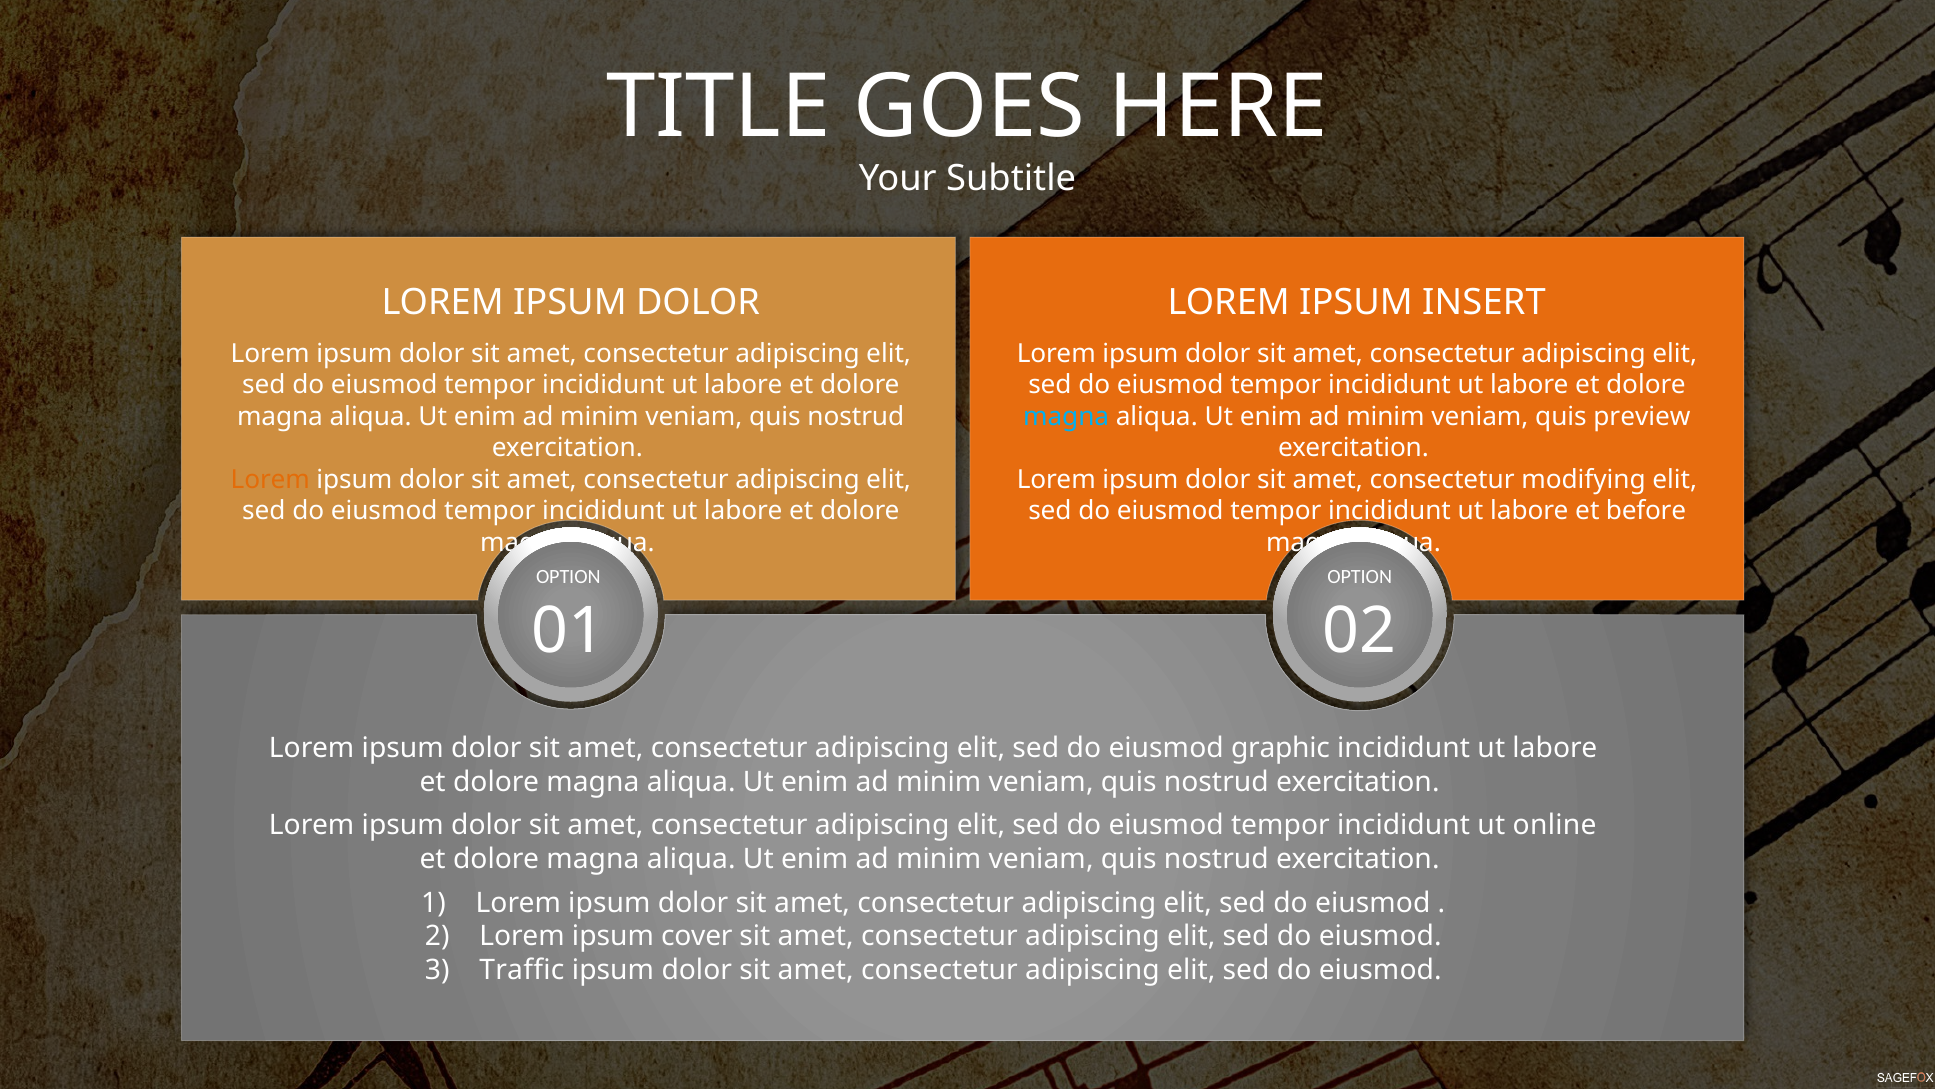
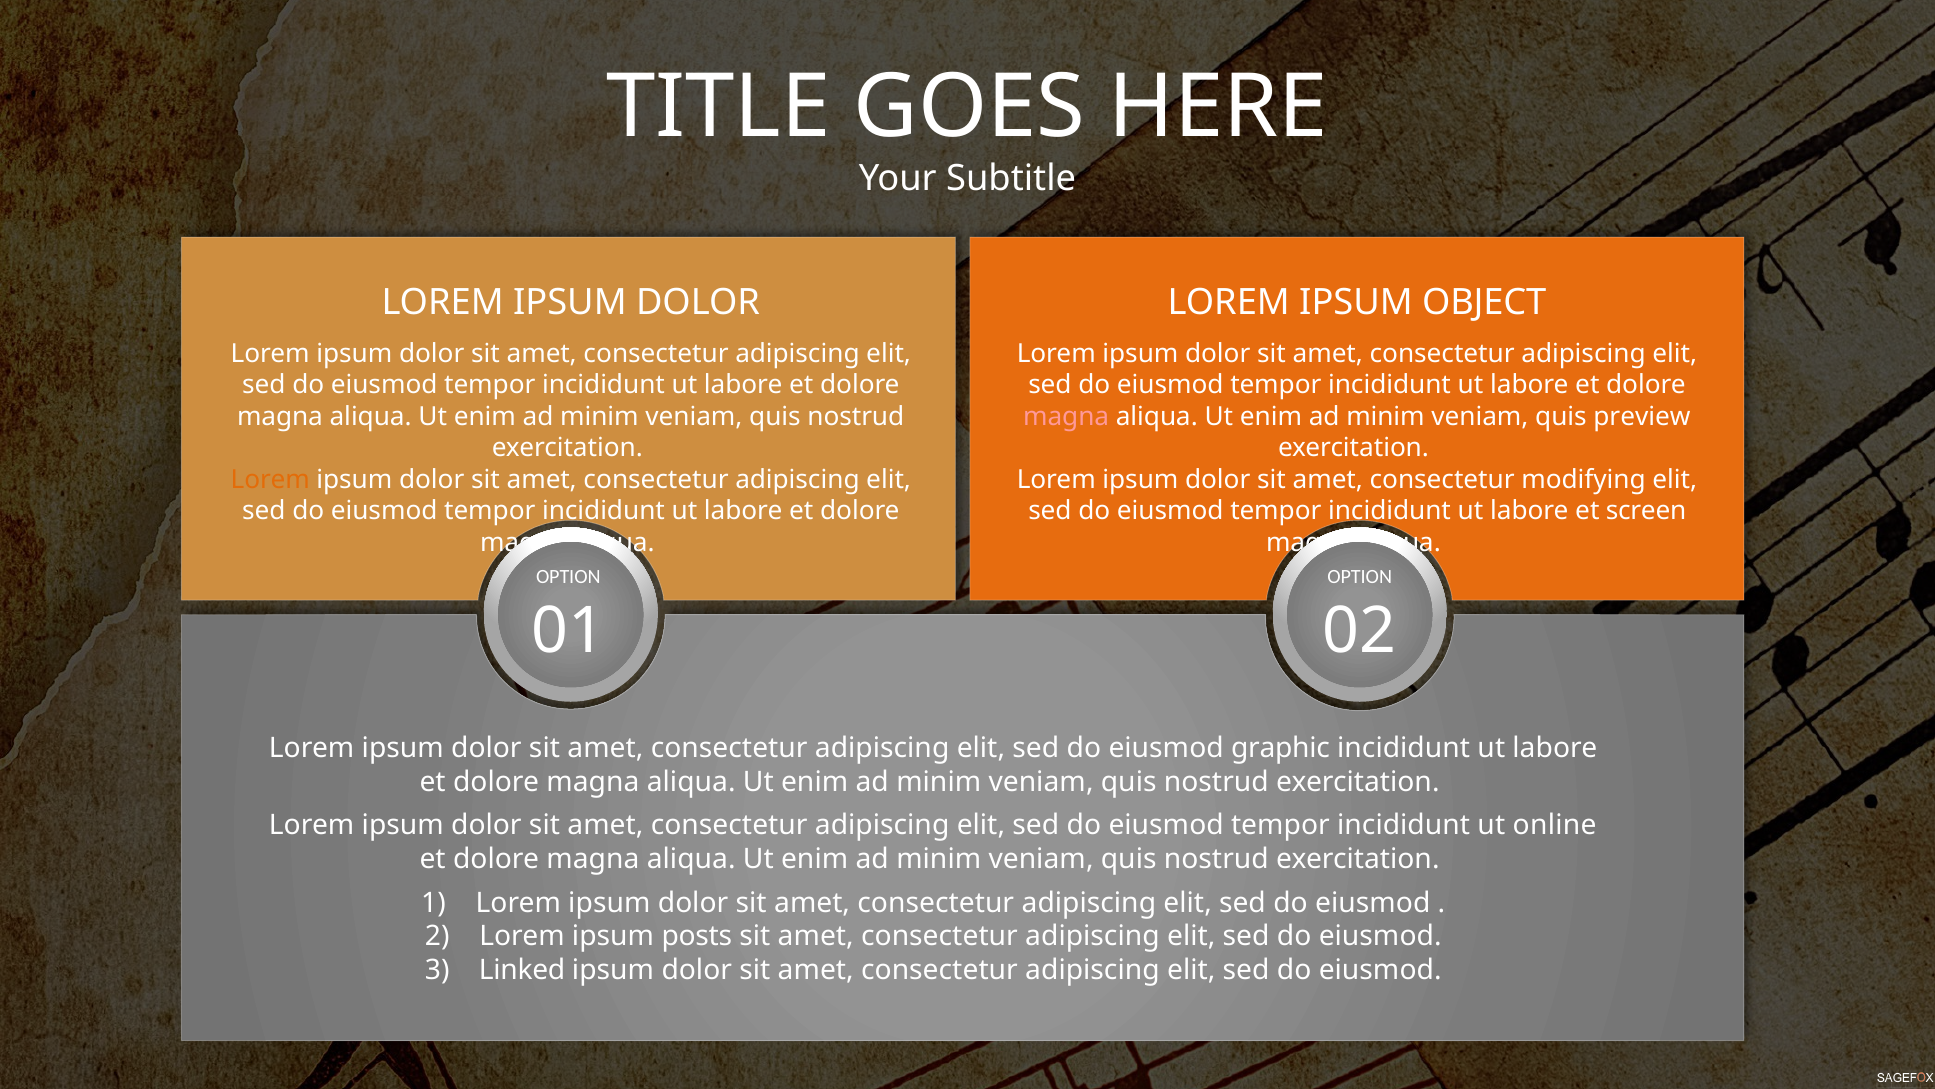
INSERT: INSERT -> OBJECT (1484, 302)
magna colour: light blue -> pink (1066, 416)
before: before -> screen (1646, 511)
cover: cover -> posts (697, 936)
Traffic: Traffic -> Linked (522, 970)
